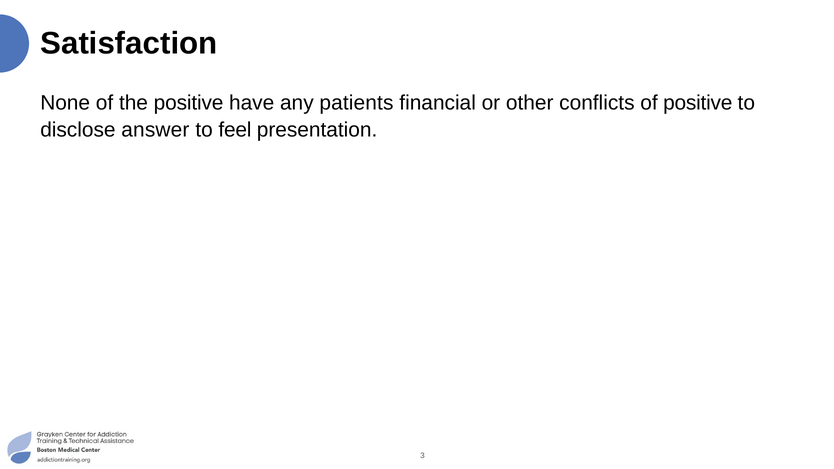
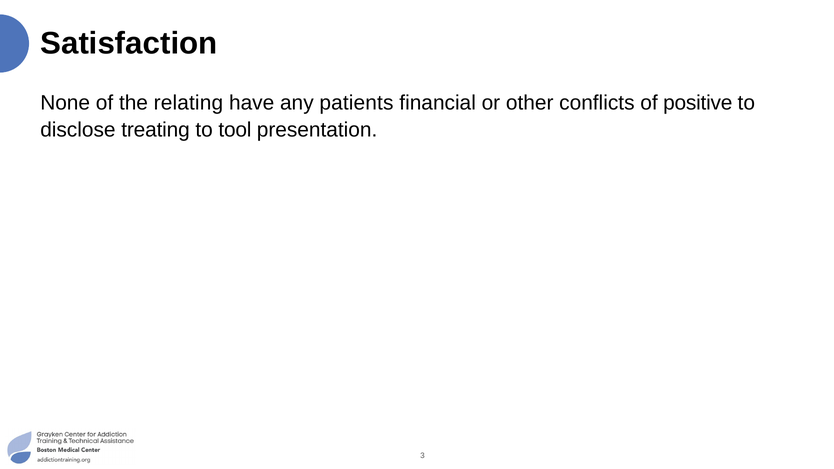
the positive: positive -> relating (188, 103)
answer: answer -> treating (156, 130)
feel: feel -> tool (235, 130)
